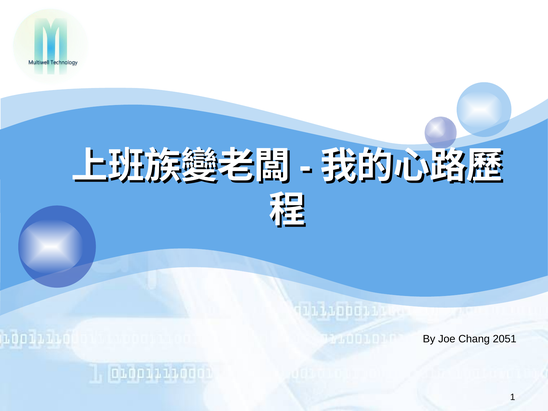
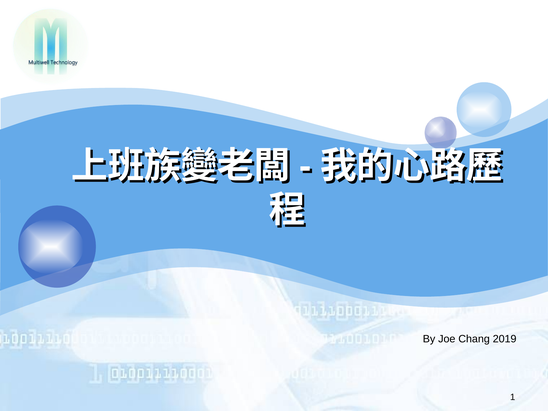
2051: 2051 -> 2019 (505, 339)
